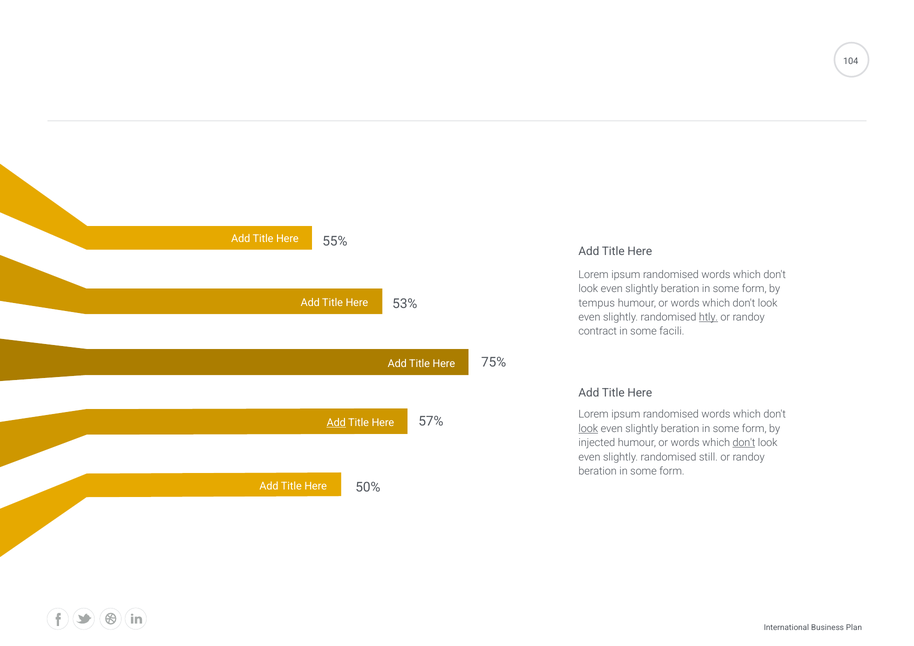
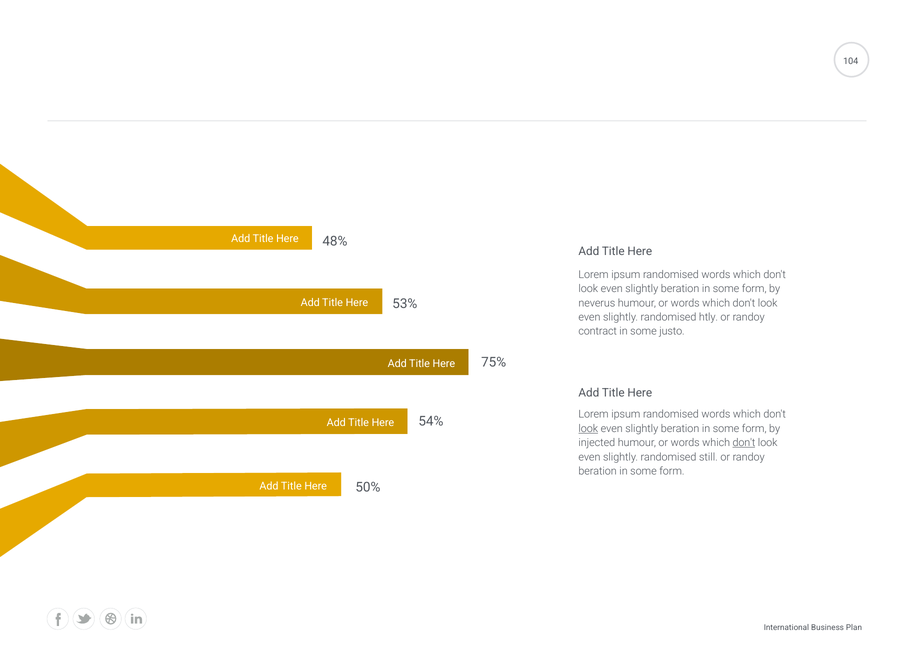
55%: 55% -> 48% (335, 241)
tempus: tempus -> neverus (597, 303)
htly underline: present -> none (708, 317)
facili: facili -> justo (672, 331)
57%: 57% -> 54% (431, 421)
Add underline: present -> none (336, 422)
